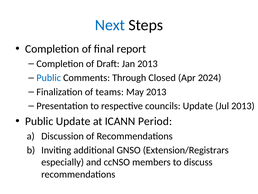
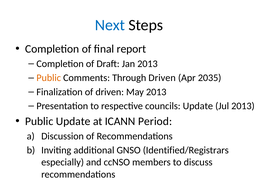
Public colour: blue -> orange (49, 78)
Through Closed: Closed -> Driven (162, 78)
2024: 2024 -> 2035 (210, 78)
of teams: teams -> driven (110, 92)
Extension/Registrars: Extension/Registrars -> Identified/Registrars (186, 150)
